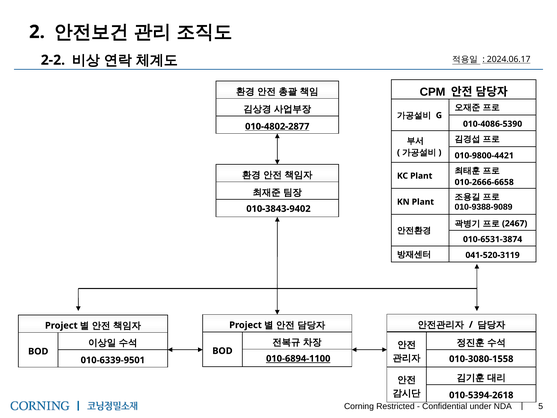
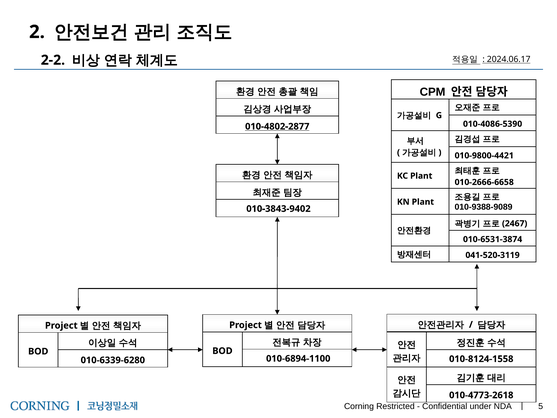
010-6894-1100 underline: present -> none (298, 358)
010-3080-1558: 010-3080-1558 -> 010-8124-1558 (481, 359)
010-6339-9501: 010-6339-9501 -> 010-6339-6280 (113, 360)
010-5394-2618: 010-5394-2618 -> 010-4773-2618 (481, 395)
